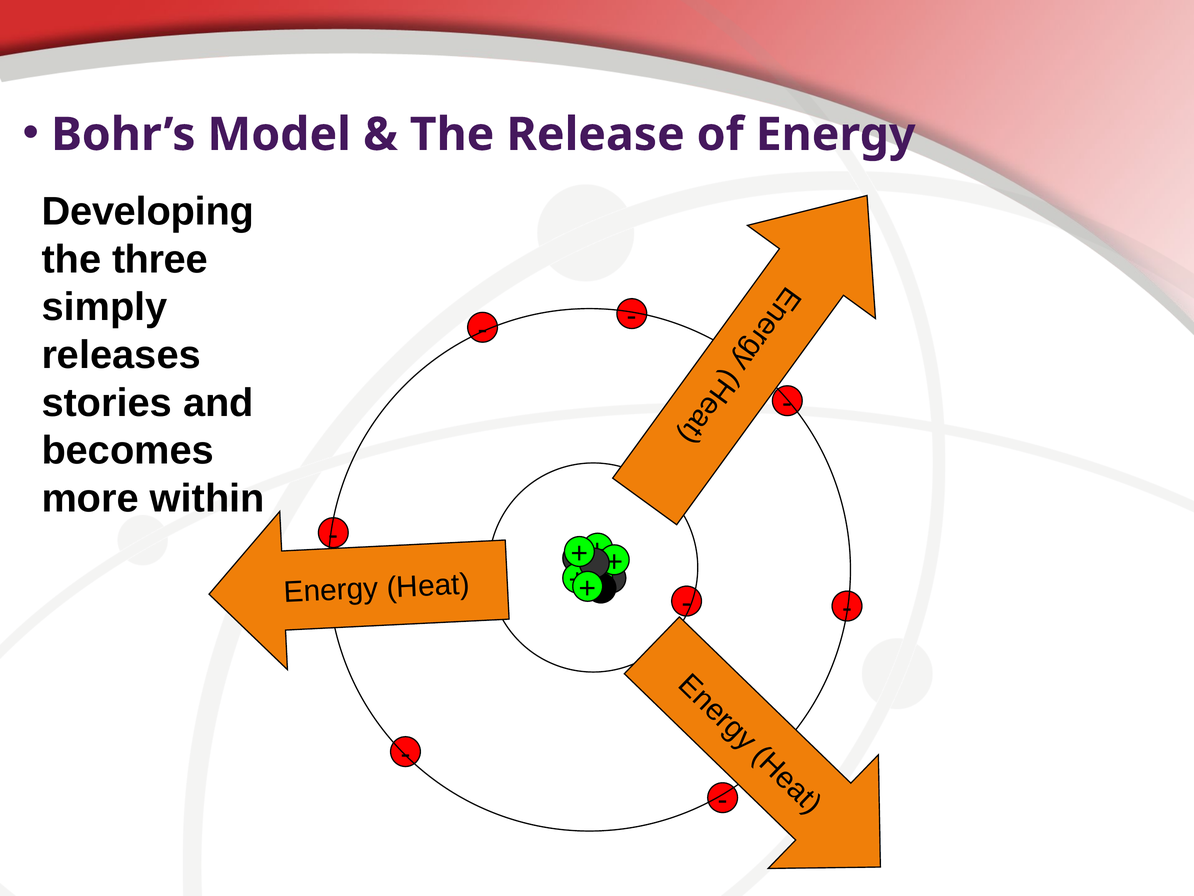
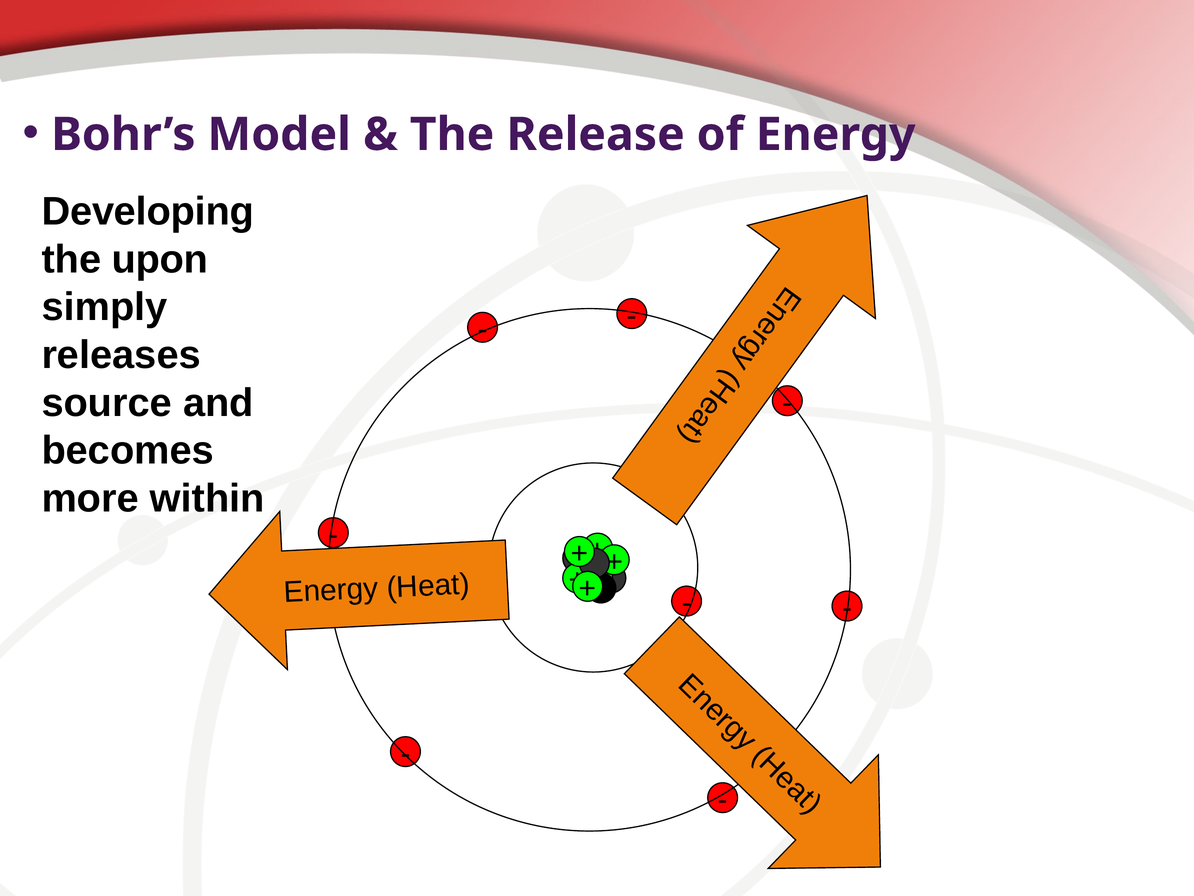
three: three -> upon (160, 259)
stories: stories -> source (107, 403)
